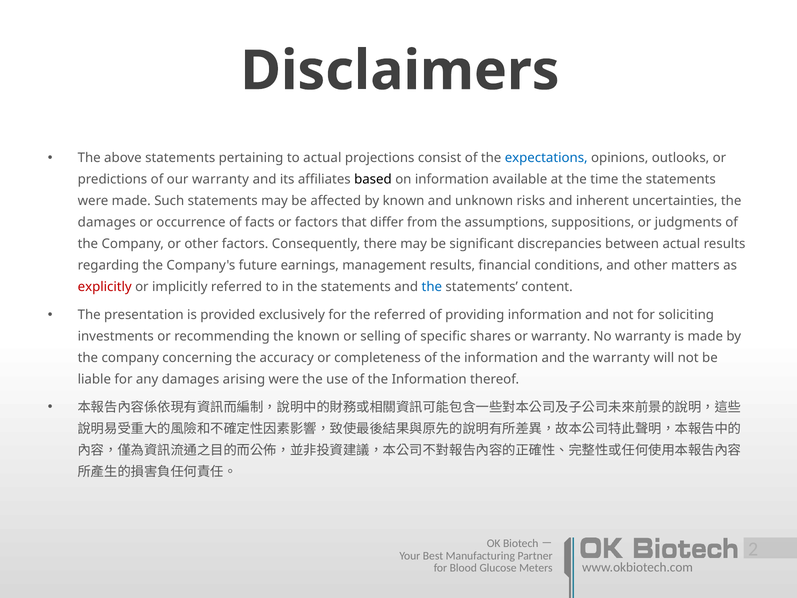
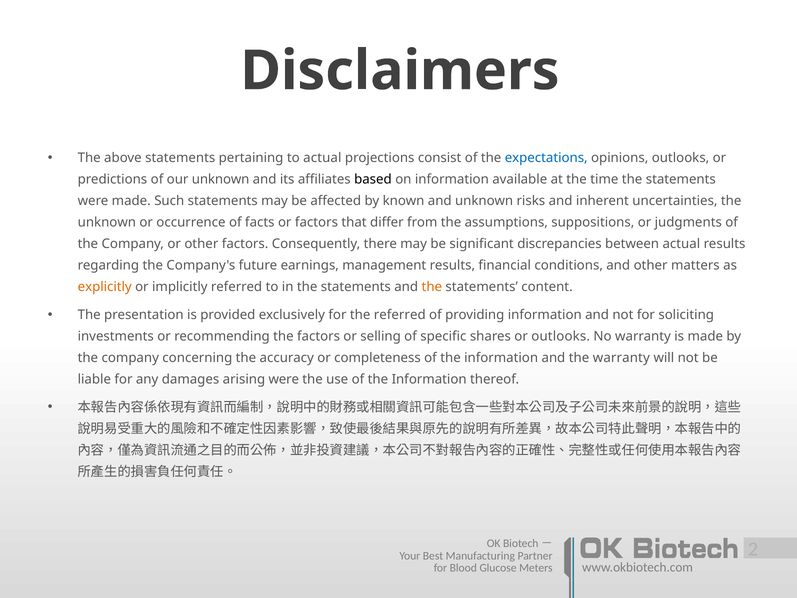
our warranty: warranty -> unknown (221, 179)
damages: damages -> unknown (107, 222)
explicitly colour: red -> orange (105, 287)
the colour: blue -> orange (432, 287)
the known: known -> factors (319, 336)
or warranty: warranty -> outlooks (561, 336)
